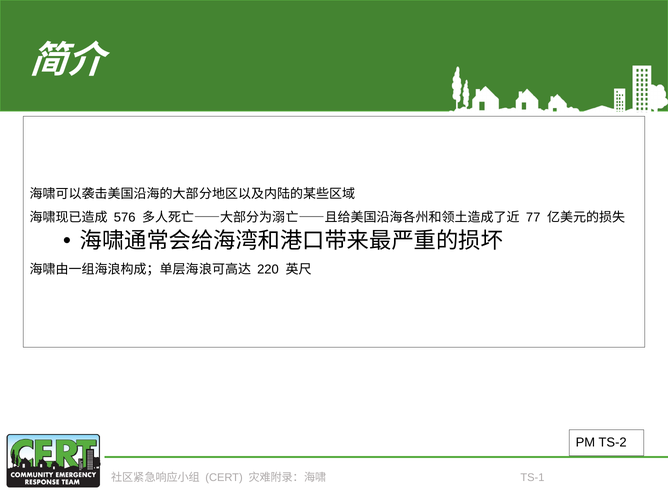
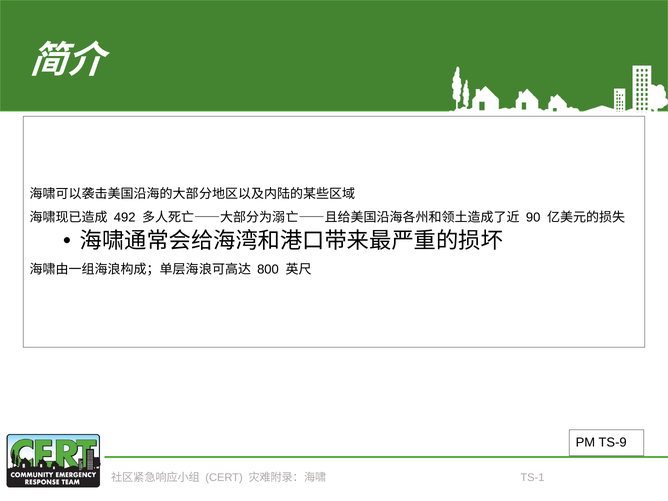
576: 576 -> 492 (125, 217)
77: 77 -> 90 (533, 217)
220: 220 -> 800 (268, 269)
TS-2: TS-2 -> TS-9 (613, 443)
